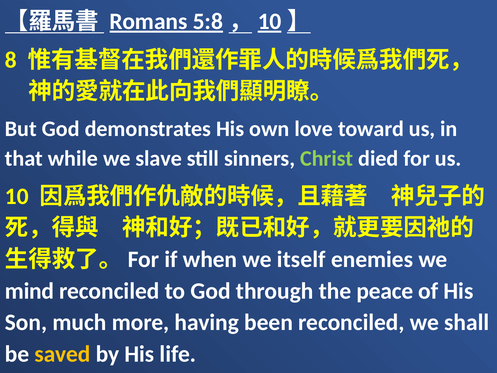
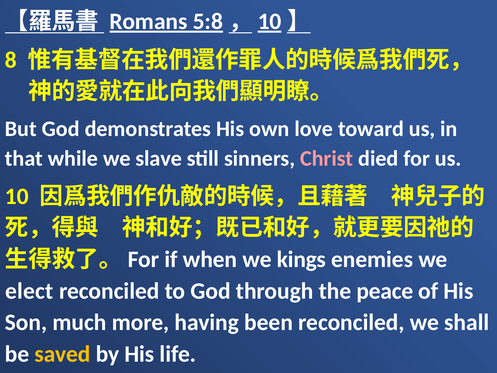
Christ colour: light green -> pink (327, 159)
itself: itself -> kings (301, 259)
mind: mind -> elect (29, 291)
